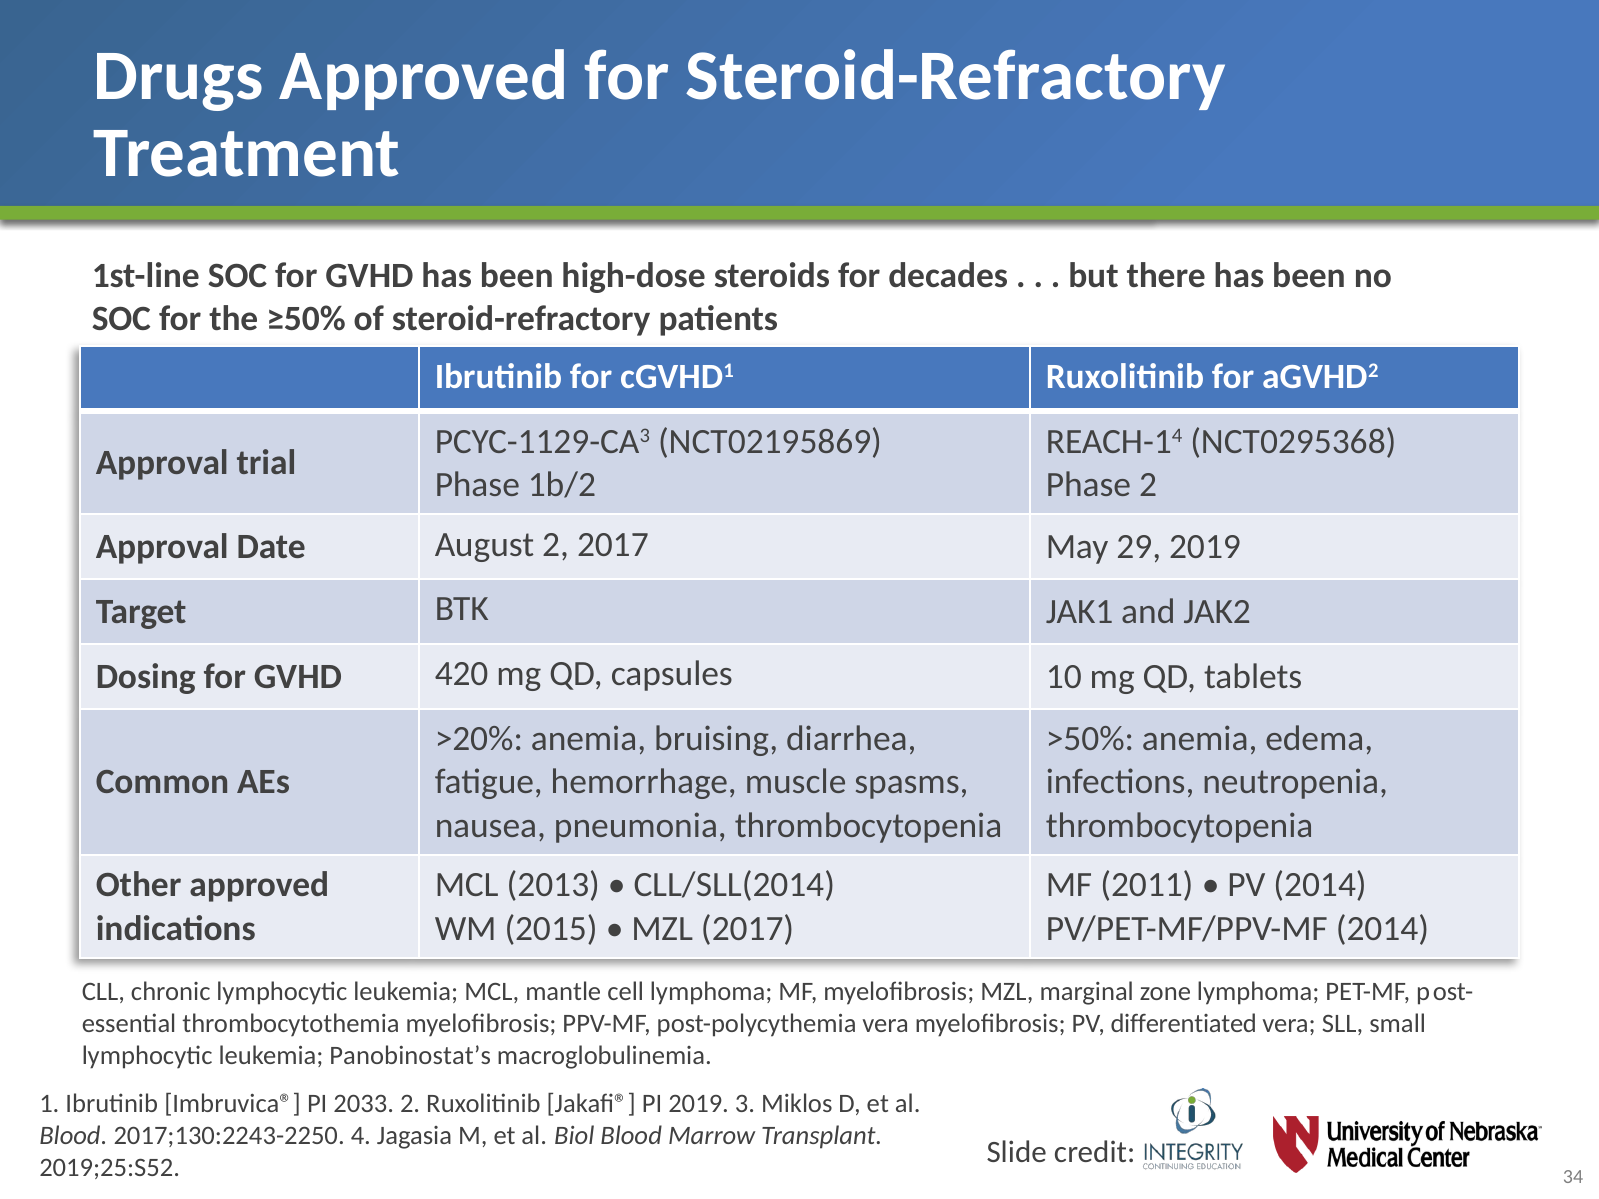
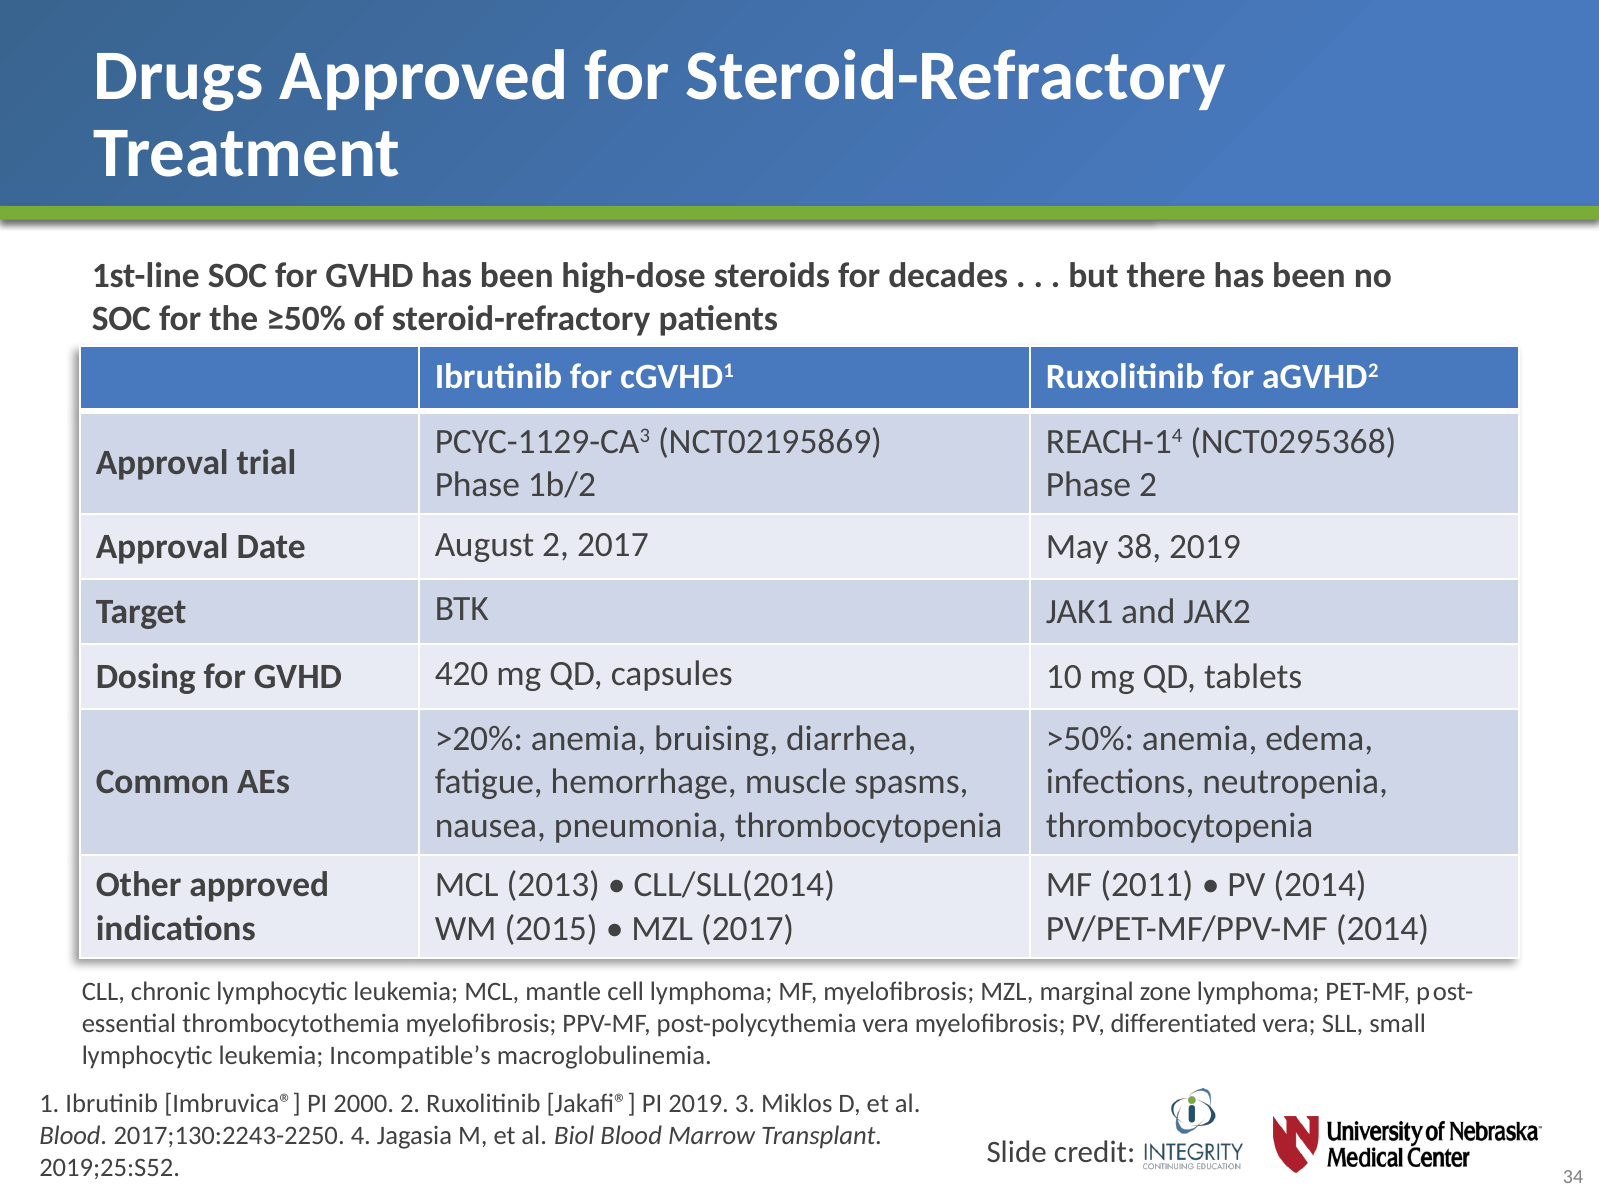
29: 29 -> 38 (1139, 547)
Panobinostat’s: Panobinostat’s -> Incompatible’s (410, 1056)
2033: 2033 -> 2000 (364, 1104)
